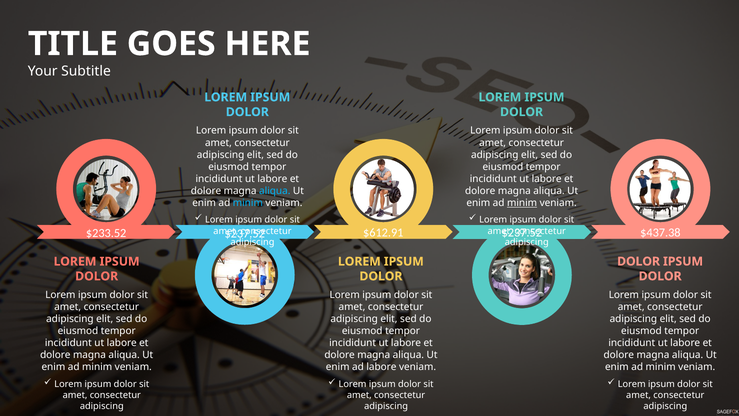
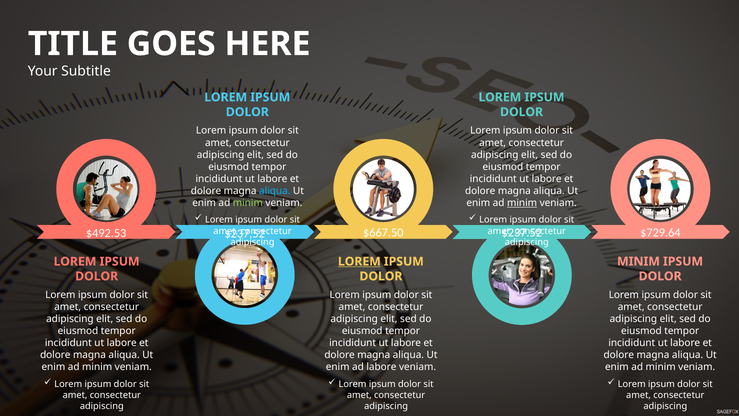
minim colour: light blue -> light green (248, 203)
$233.52: $233.52 -> $492.53 (106, 233)
$612.91: $612.91 -> $667.50 (383, 232)
$437.38: $437.38 -> $729.64 (660, 232)
DOLOR: DOLOR -> MINIM (638, 261)
LOREM underline: none -> present (359, 261)
